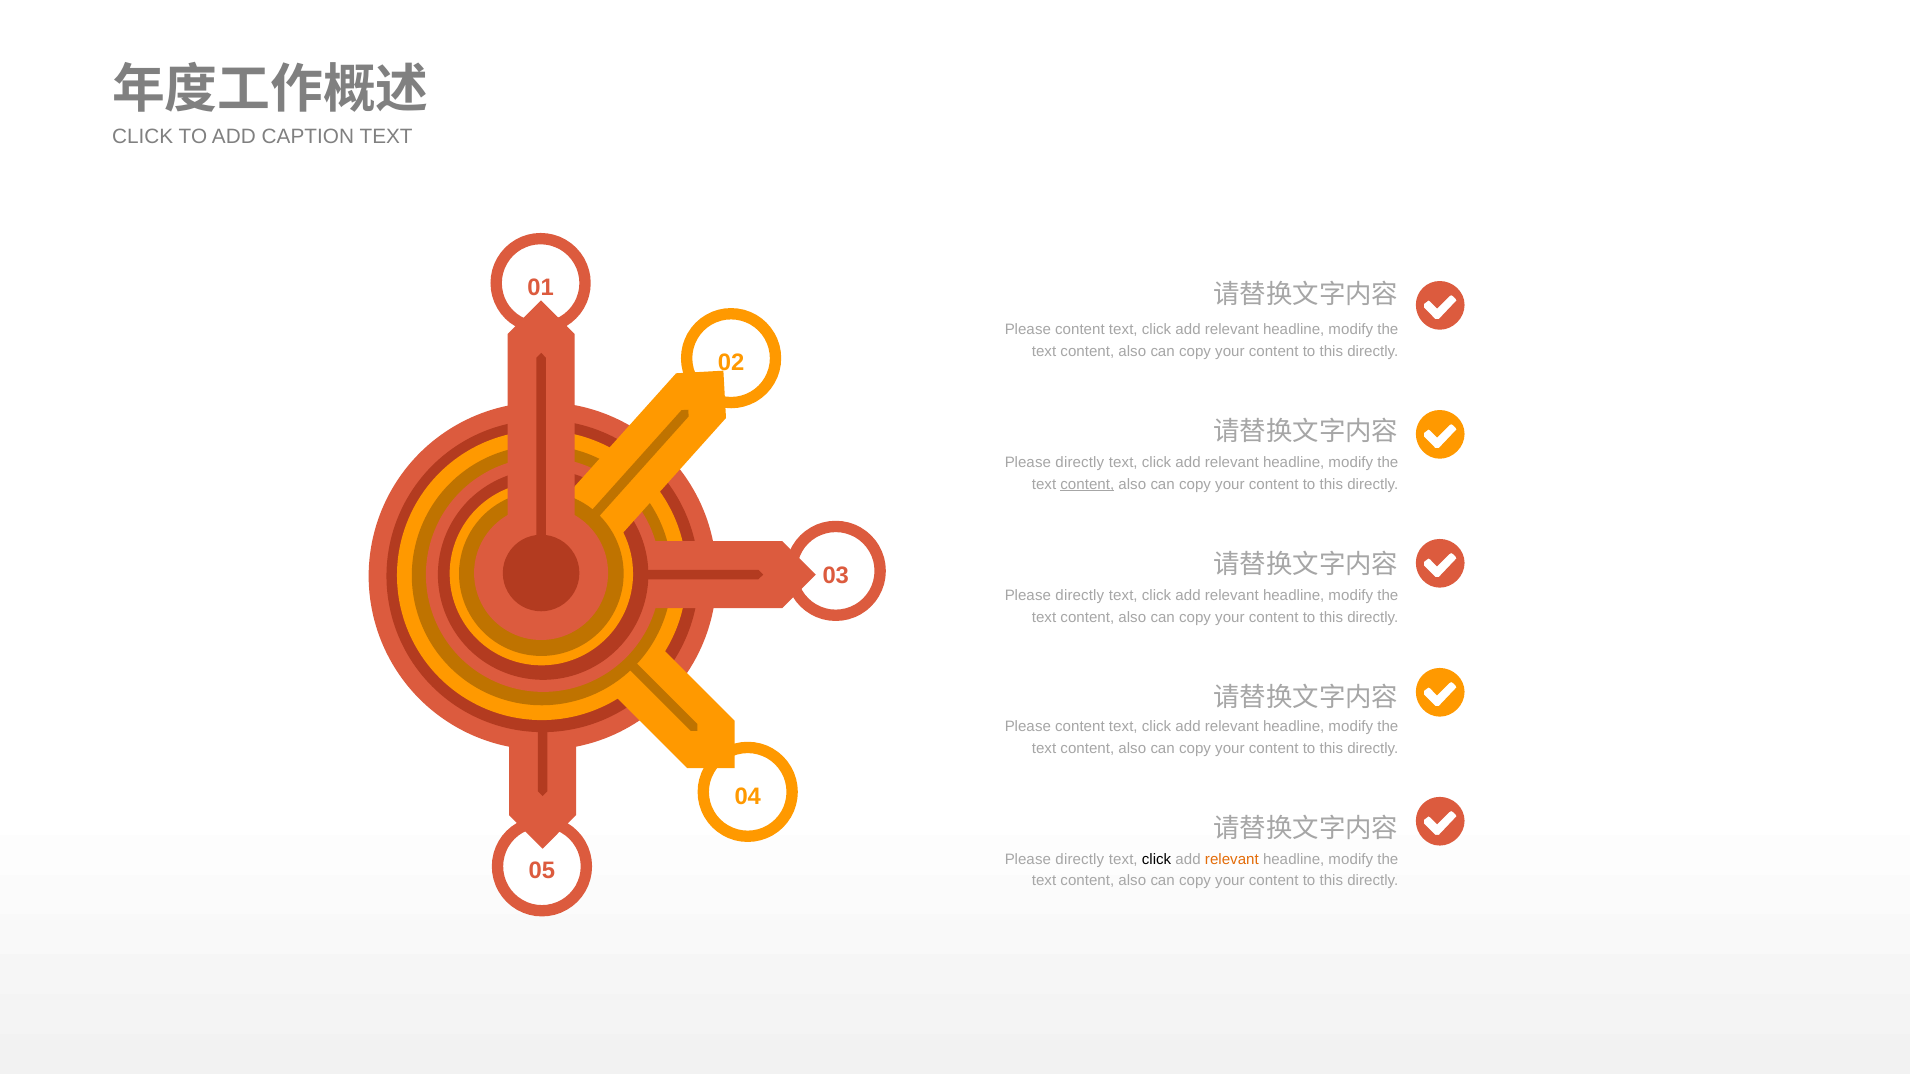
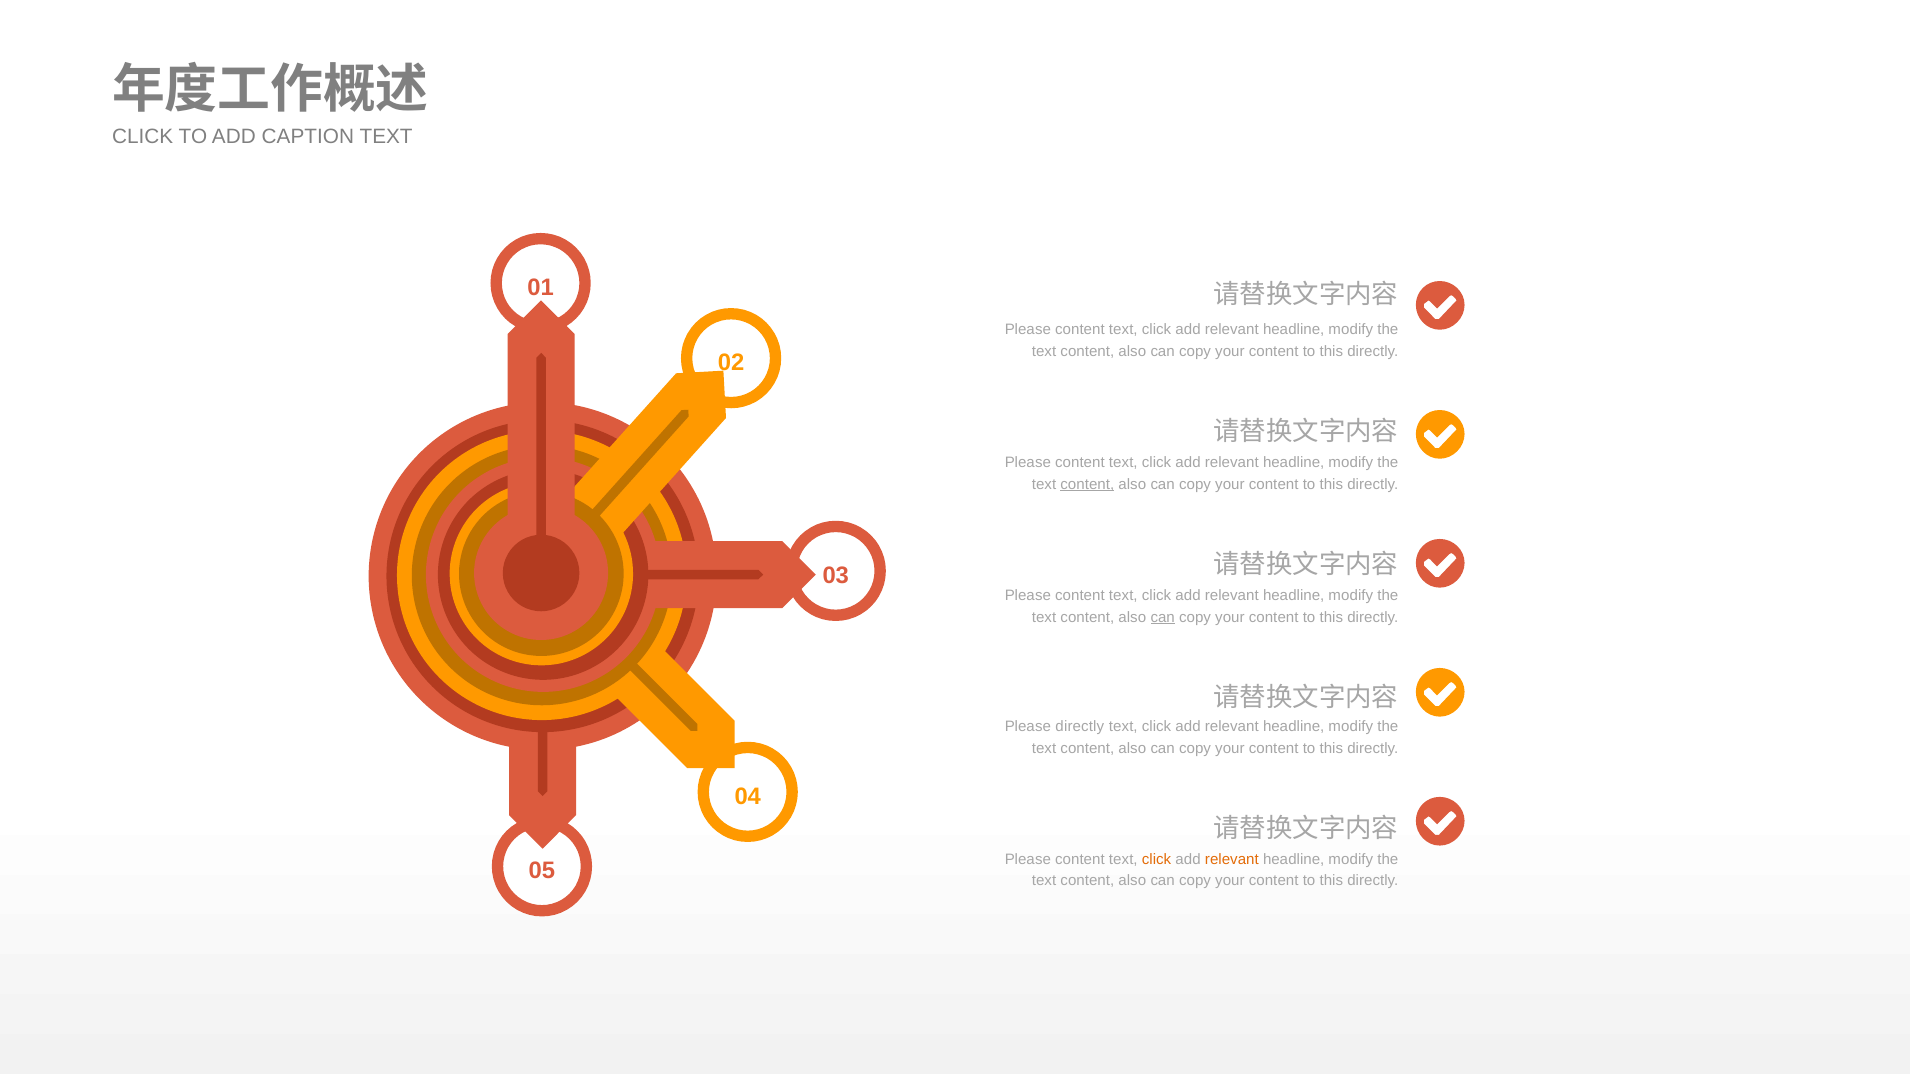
directly: directly -> content (1080, 463)
directly: directly -> content (1080, 596)
can underline: none -> present (1163, 617)
content: content -> directly (1080, 727)
directly: directly -> content (1080, 860)
click colour: black -> orange (1157, 860)
